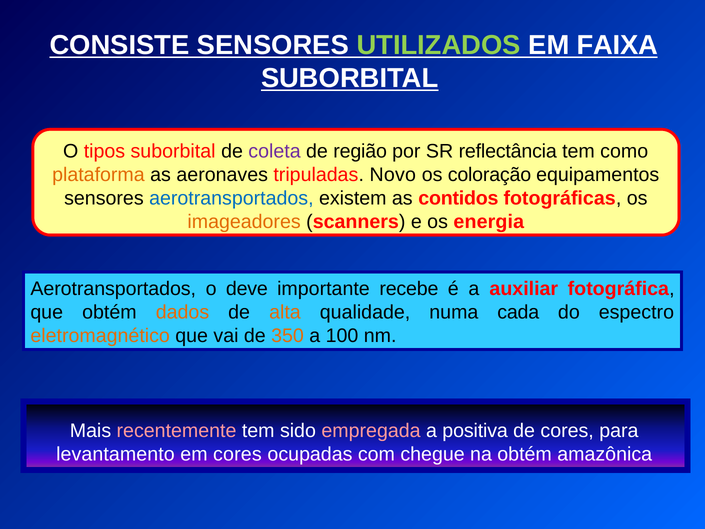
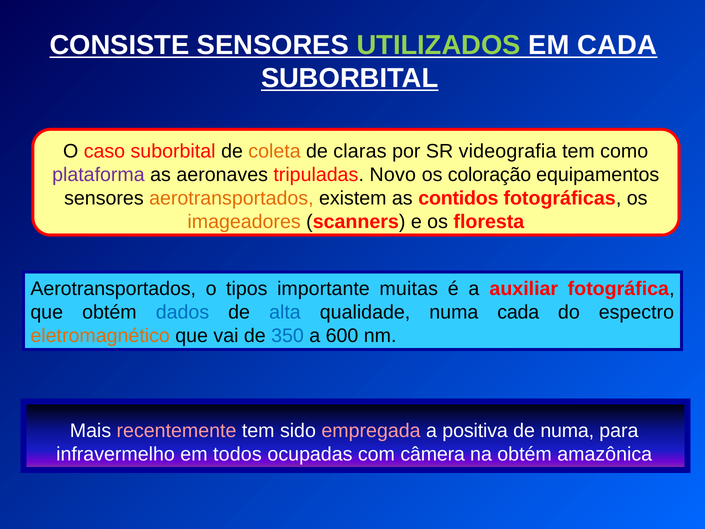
EM FAIXA: FAIXA -> CADA (617, 45)
tipos: tipos -> caso (104, 151)
coleta colour: purple -> orange (275, 151)
região: região -> claras (360, 151)
reflectância: reflectância -> videografia (508, 151)
plataforma colour: orange -> purple (98, 174)
aerotransportados colour: blue -> orange (231, 198)
energia: energia -> floresta (489, 221)
deve: deve -> tipos (247, 289)
recebe: recebe -> muitas (409, 289)
dados colour: orange -> blue (182, 312)
alta colour: orange -> blue (285, 312)
350 colour: orange -> blue (287, 336)
100: 100 -> 600 (342, 336)
de cores: cores -> numa (567, 431)
levantamento: levantamento -> infravermelho (116, 454)
em cores: cores -> todos (237, 454)
chegue: chegue -> câmera (433, 454)
